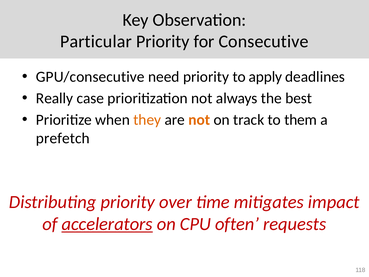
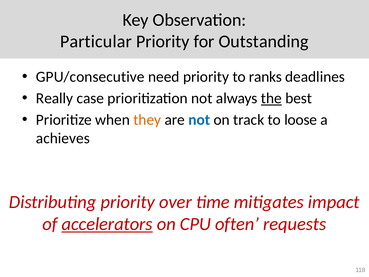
Consecutive: Consecutive -> Outstanding (264, 42)
apply: apply -> ranks (265, 77)
the underline: none -> present (271, 98)
not colour: orange -> blue (199, 120)
them: them -> loose (301, 120)
prefetch: prefetch -> achieves (63, 138)
